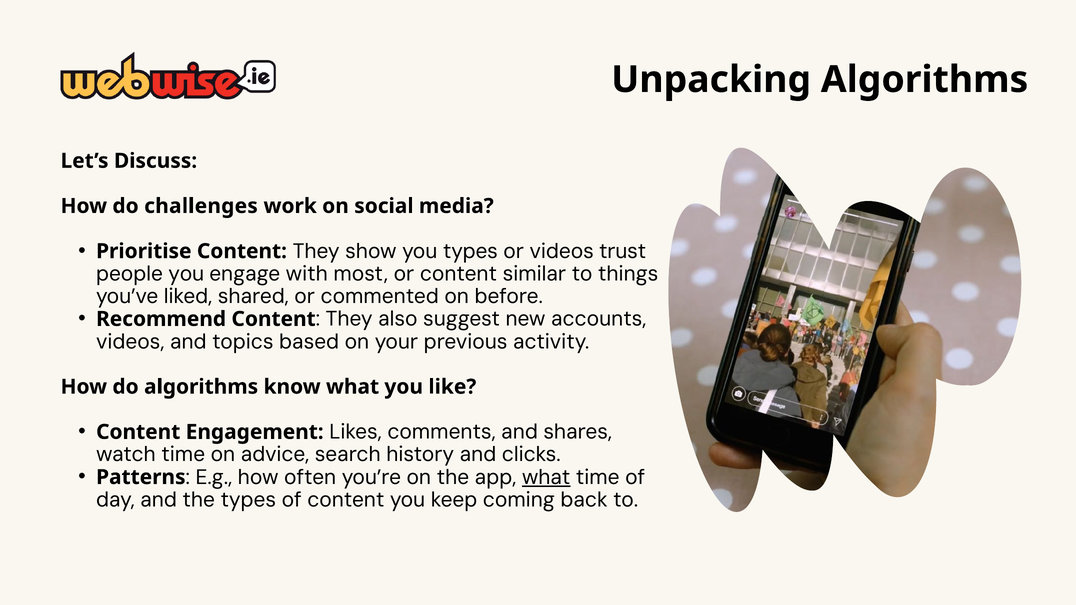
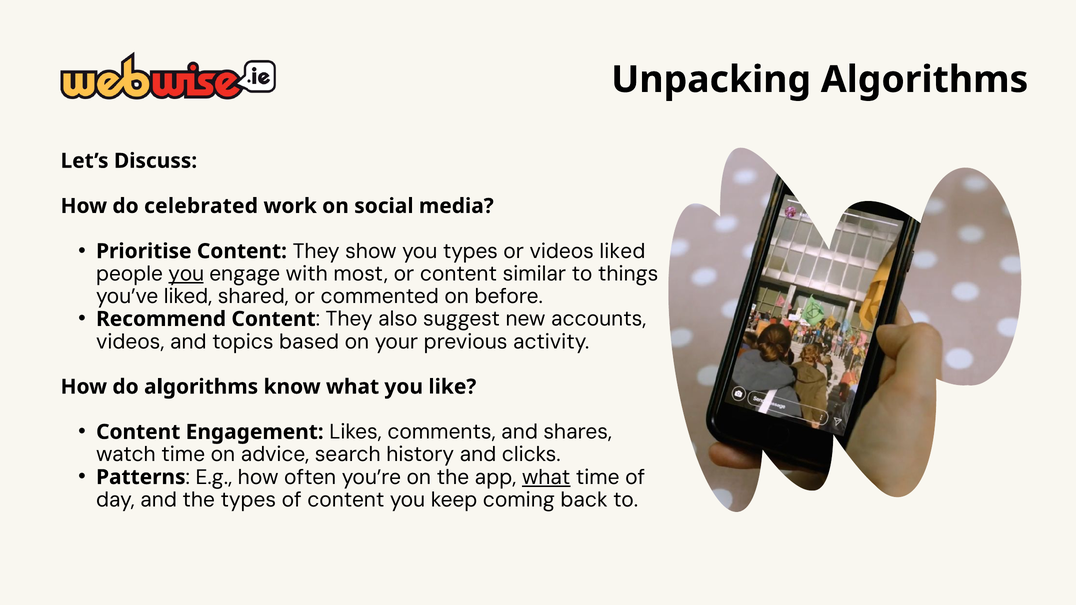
challenges: challenges -> celebrated (201, 206)
videos trust: trust -> liked (622, 251)
you underline: none -> present (186, 274)
